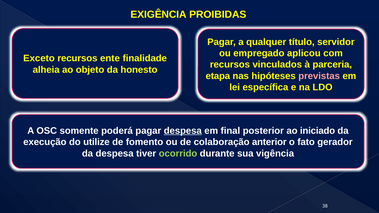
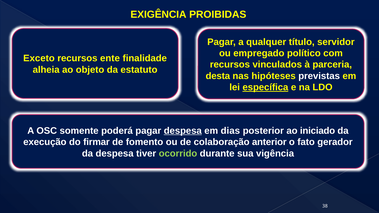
aplicou: aplicou -> político (304, 53)
honesto: honesto -> estatuto (139, 70)
etapa: etapa -> desta (218, 76)
previstas colour: pink -> white (319, 76)
específica underline: none -> present (265, 87)
final: final -> dias (230, 131)
utilize: utilize -> firmar (96, 142)
